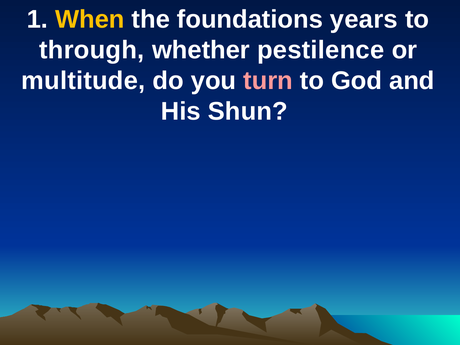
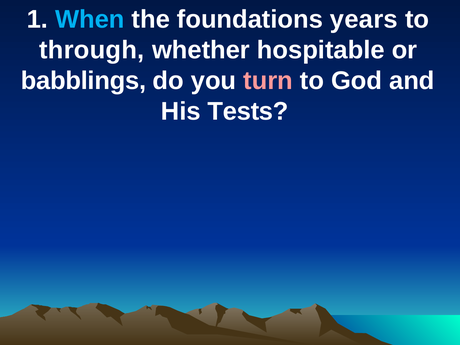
When colour: yellow -> light blue (90, 19)
pestilence: pestilence -> hospitable (321, 50)
multitude: multitude -> babblings (84, 81)
Shun: Shun -> Tests (248, 111)
